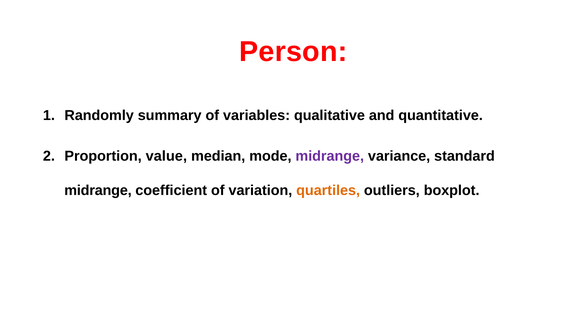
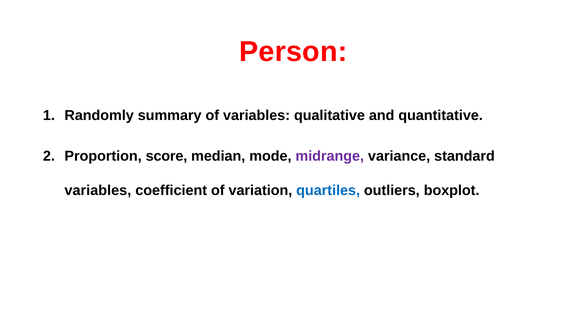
value: value -> score (166, 156)
midrange: midrange -> variables (98, 190)
quartiles colour: orange -> blue (328, 190)
